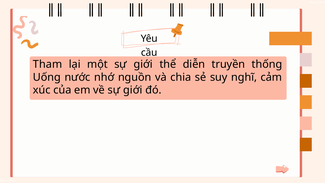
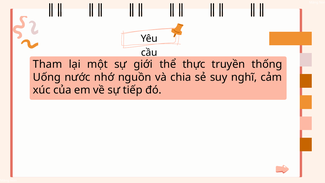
diễn: diễn -> thực (194, 64)
về sự giới: giới -> tiếp (133, 90)
